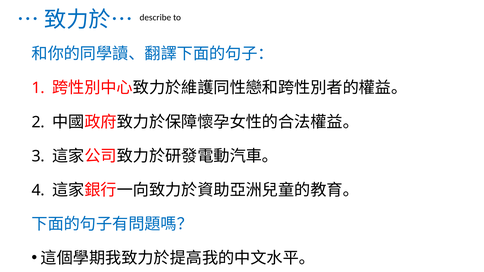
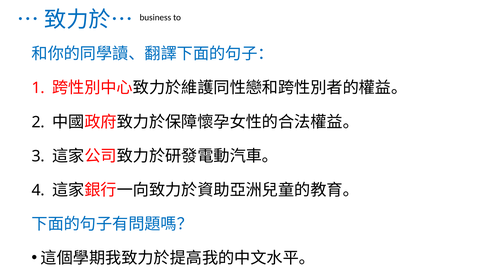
describe: describe -> business (155, 18)
